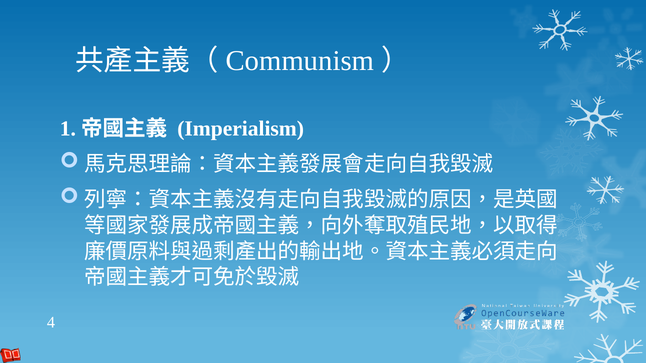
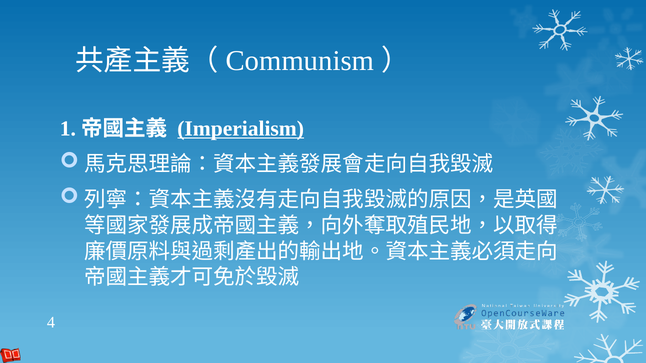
Imperialism underline: none -> present (241, 129)
